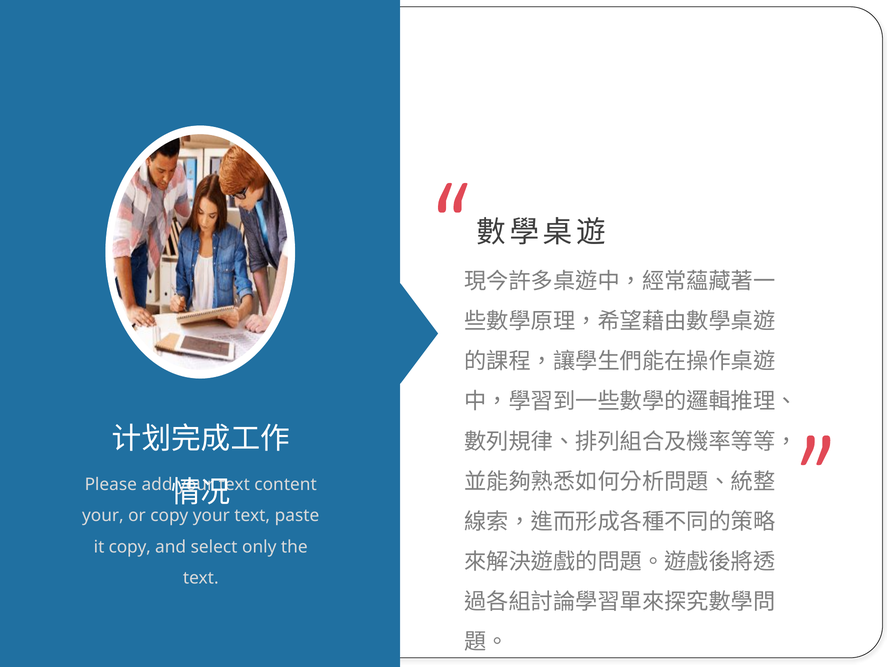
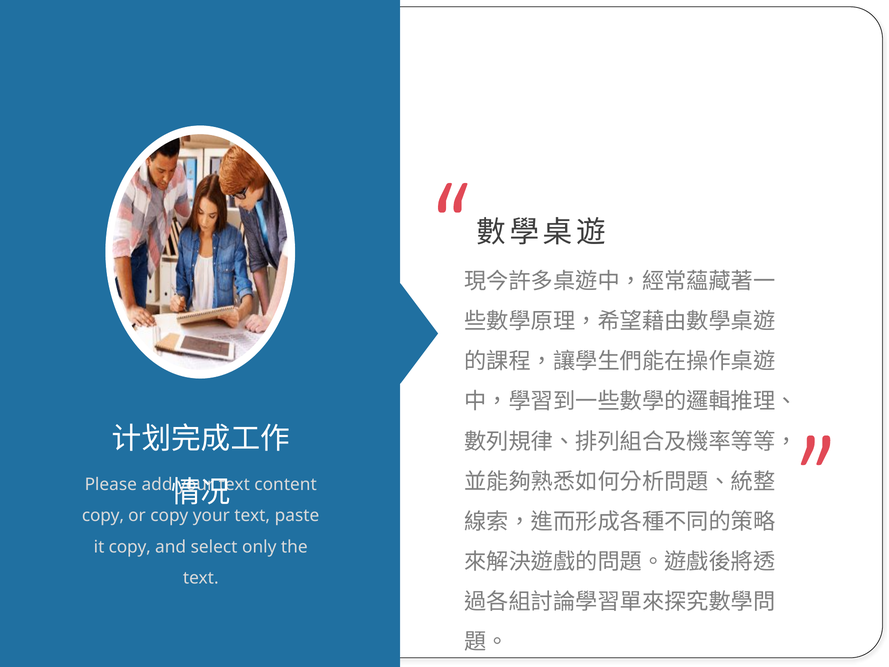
your: your -> copy (103, 516)
